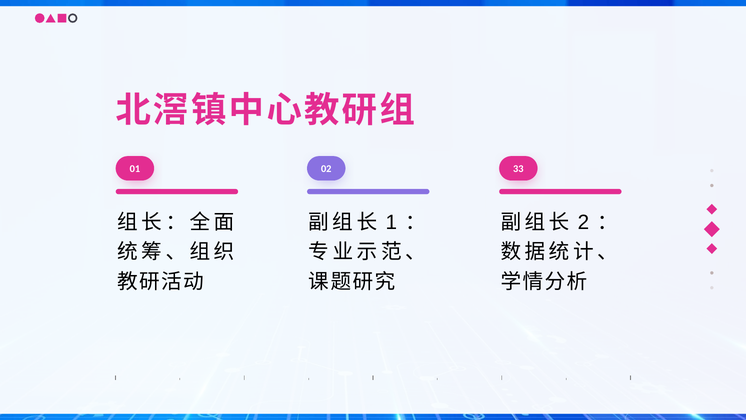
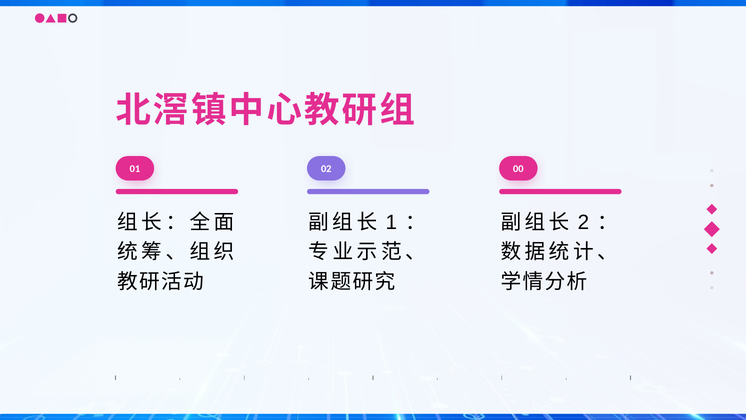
33: 33 -> 00 (518, 169)
